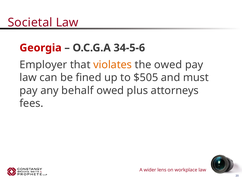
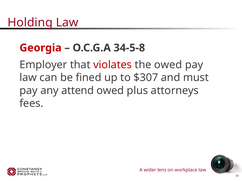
Societal: Societal -> Holding (30, 23)
34-5-6: 34-5-6 -> 34-5-8 (129, 48)
violates colour: orange -> red (113, 65)
$505: $505 -> $307 (146, 78)
behalf: behalf -> attend (78, 91)
